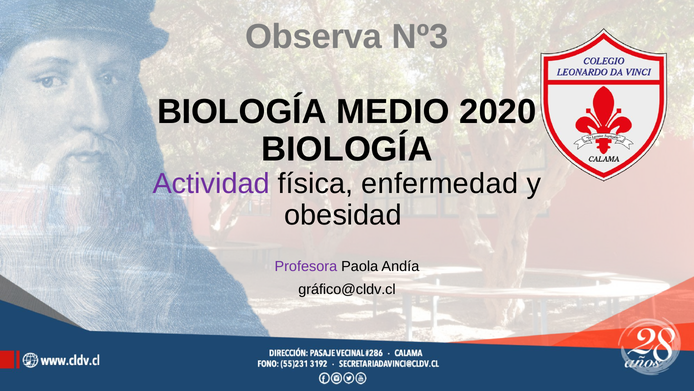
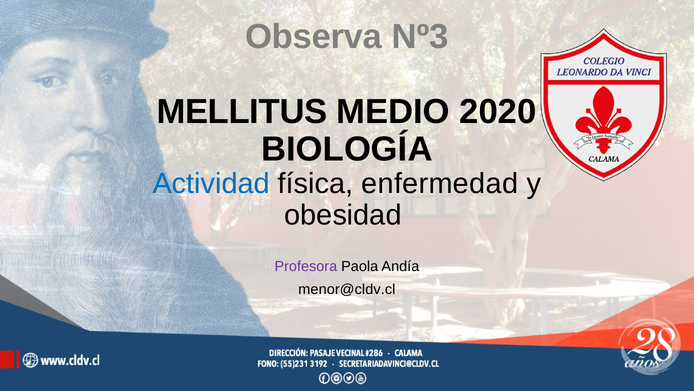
BIOLOGÍA: BIOLOGÍA -> MELLITUS (242, 112)
Actividad colour: purple -> blue (211, 184)
gráfico@cldv.cl: gráfico@cldv.cl -> menor@cldv.cl (347, 289)
